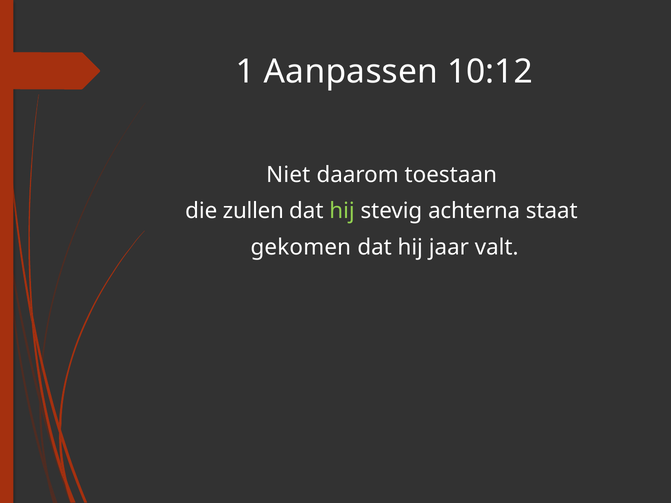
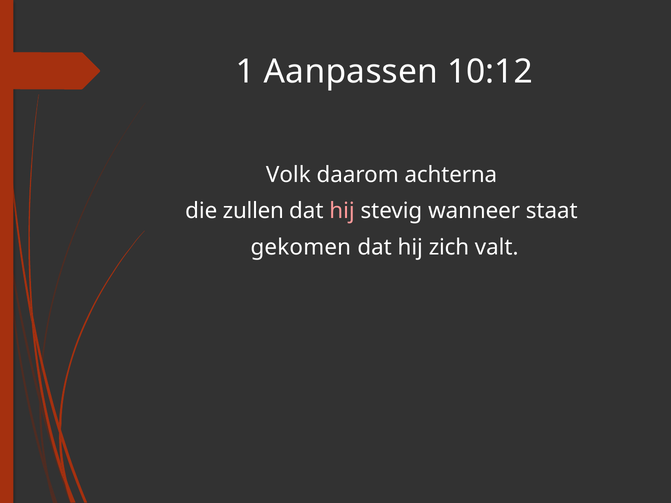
Niet: Niet -> Volk (288, 175)
toestaan: toestaan -> achterna (451, 175)
hij colour: light green -> pink (342, 211)
achterna: achterna -> wanneer (474, 211)
jaar: jaar -> zich (449, 247)
